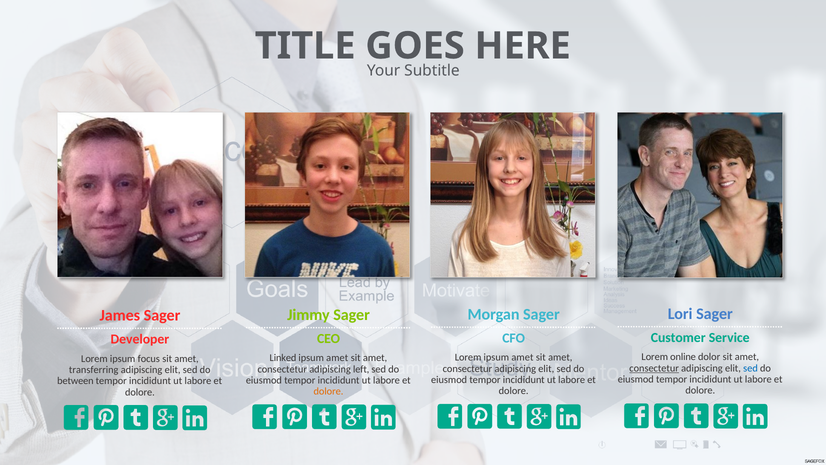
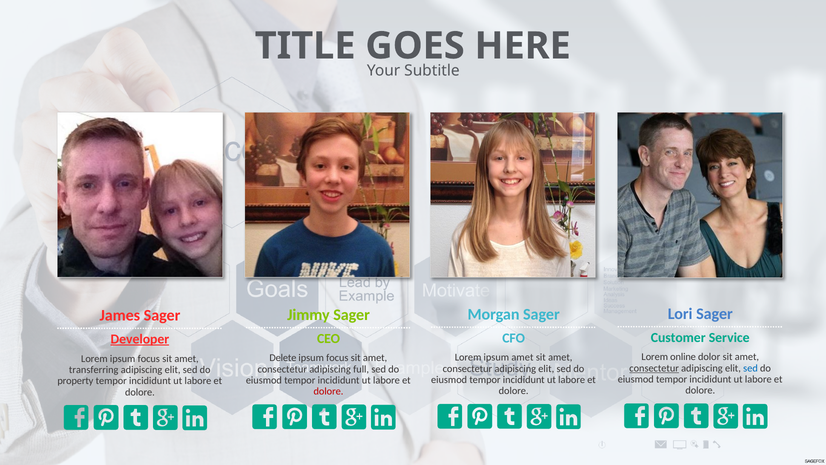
Developer underline: none -> present (140, 339)
Linked: Linked -> Delete (283, 358)
amet: amet -> focus (337, 358)
left: left -> full (361, 369)
between: between -> property (75, 381)
dolore colour: orange -> red (328, 391)
